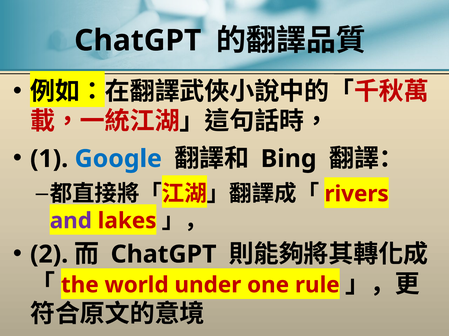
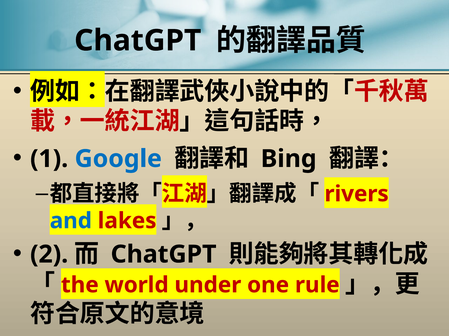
and colour: purple -> blue (71, 221)
